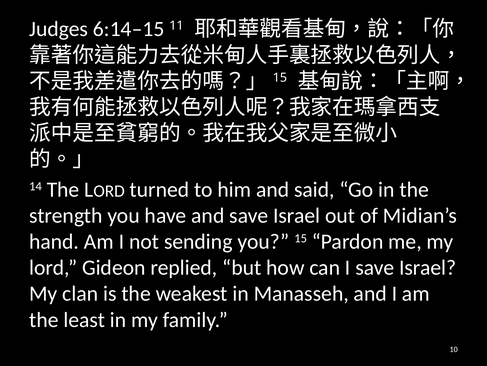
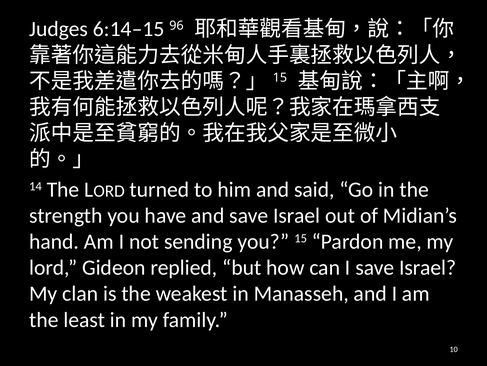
11: 11 -> 96 (177, 26)
